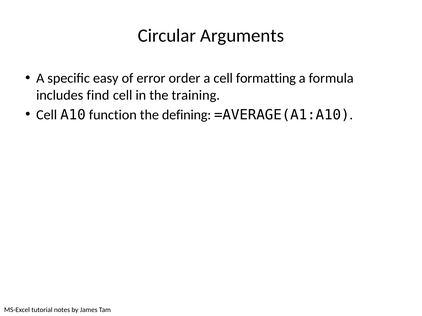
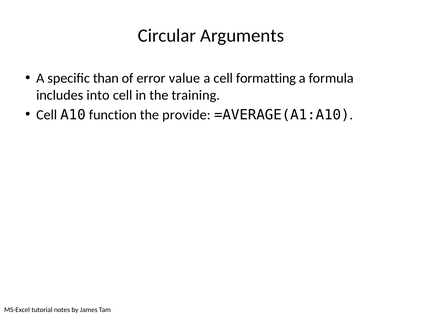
easy: easy -> than (106, 78)
order: order -> value (184, 78)
find: find -> into (98, 95)
defining: defining -> provide (186, 115)
